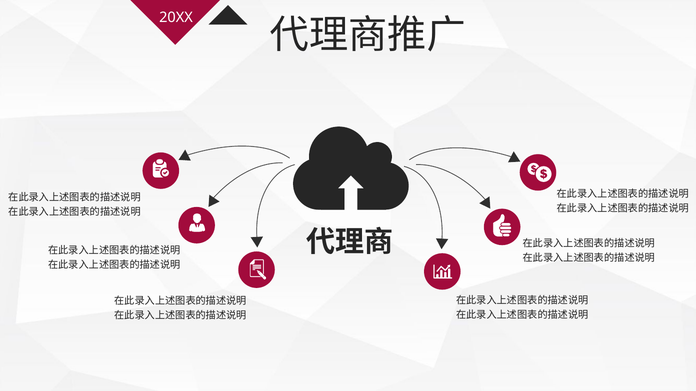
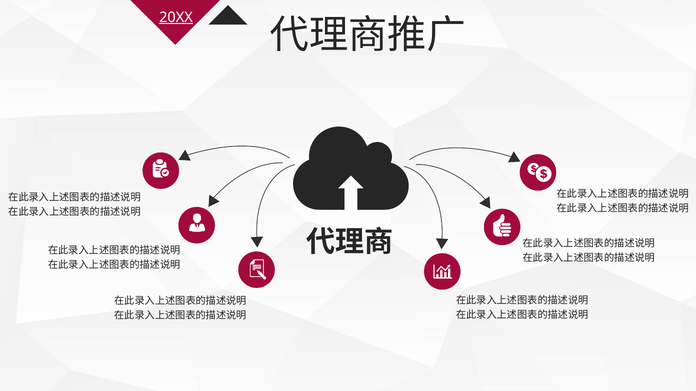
20XX underline: none -> present (176, 17)
